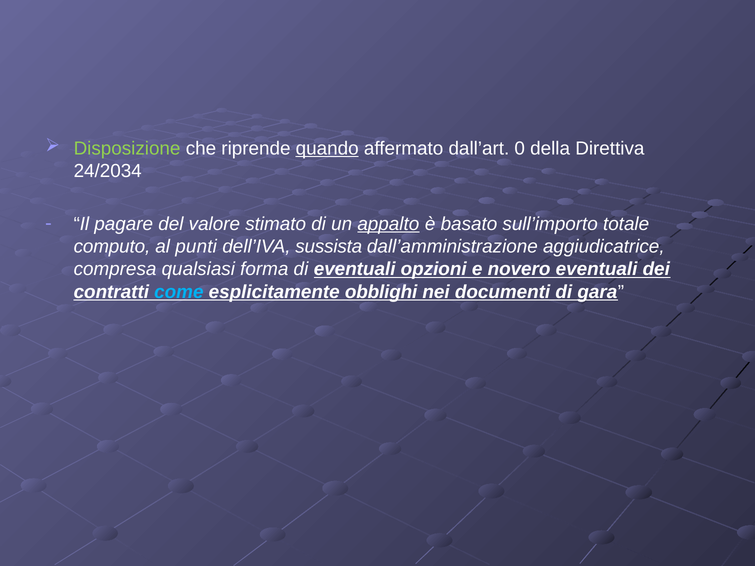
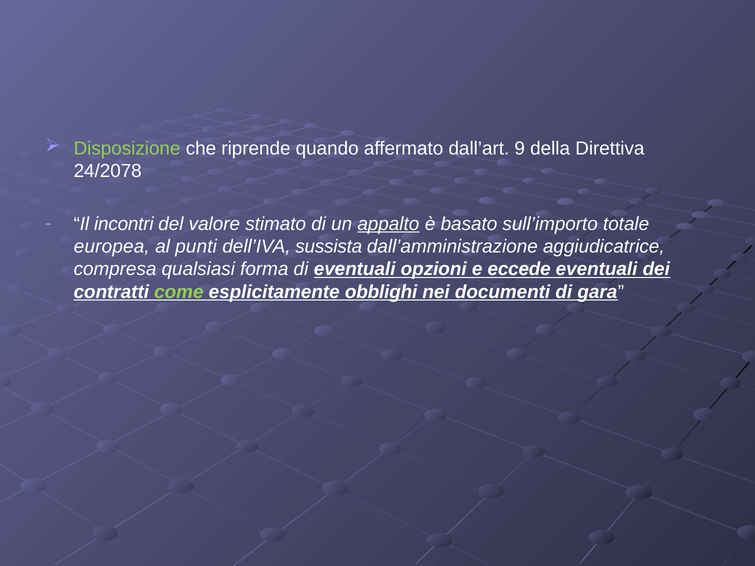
quando underline: present -> none (327, 149)
0: 0 -> 9 (520, 149)
24/2034: 24/2034 -> 24/2078 (108, 171)
pagare: pagare -> incontri (124, 224)
computo: computo -> europea (112, 247)
novero: novero -> eccede (519, 269)
come colour: light blue -> light green (179, 292)
